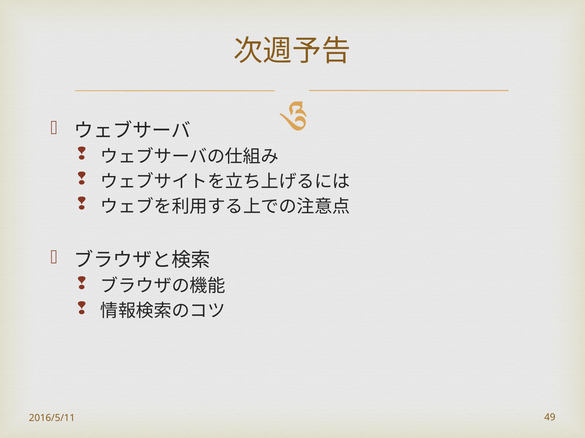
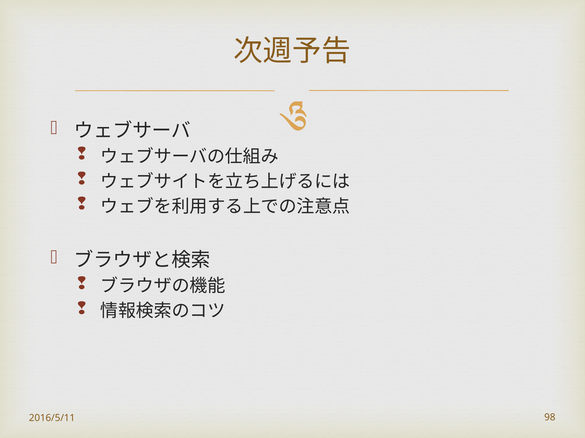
49: 49 -> 98 (550, 418)
